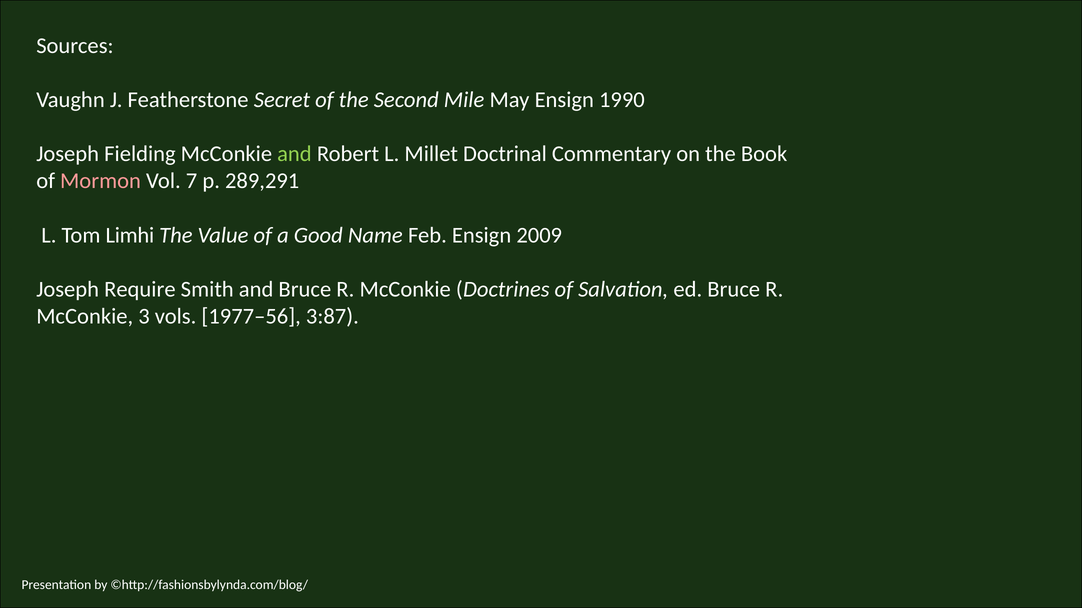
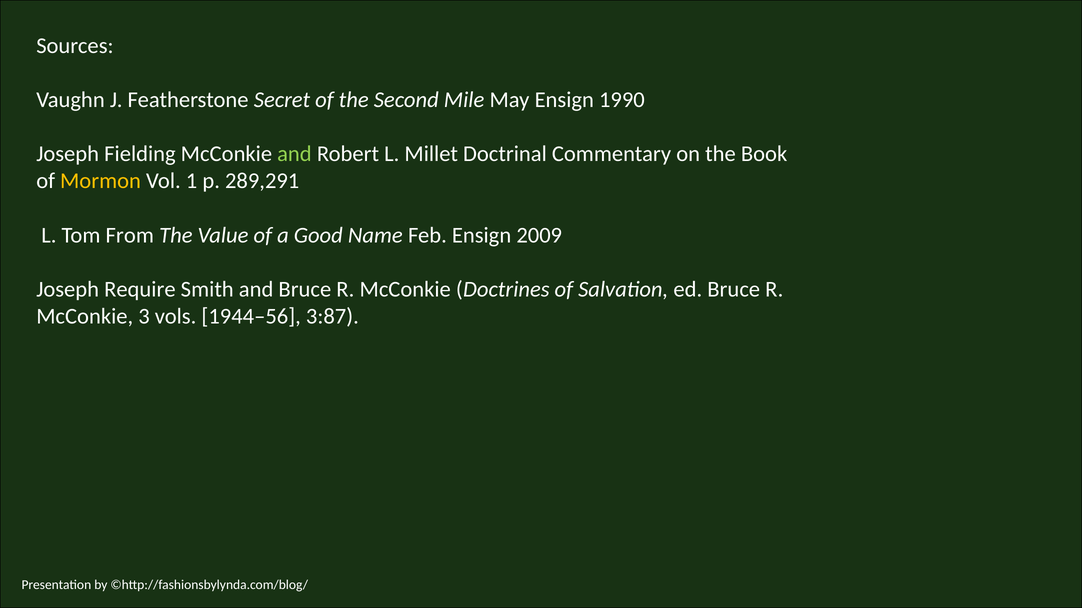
Mormon colour: pink -> yellow (101, 181)
7: 7 -> 1 (192, 181)
Limhi: Limhi -> From (130, 235)
1977–56: 1977–56 -> 1944–56 (251, 317)
